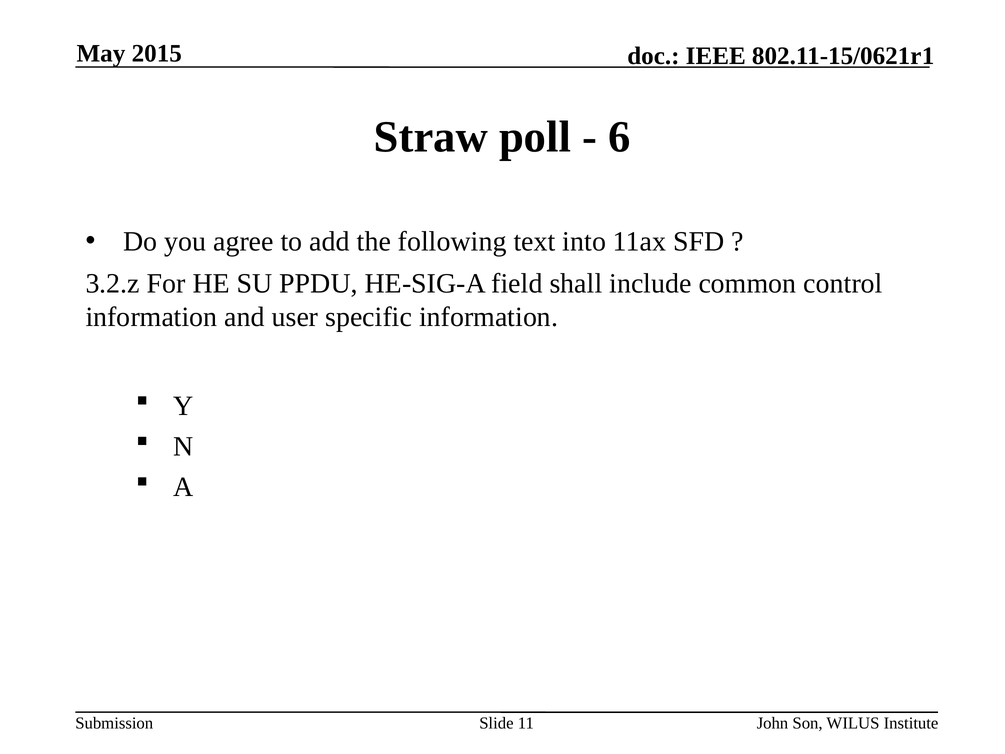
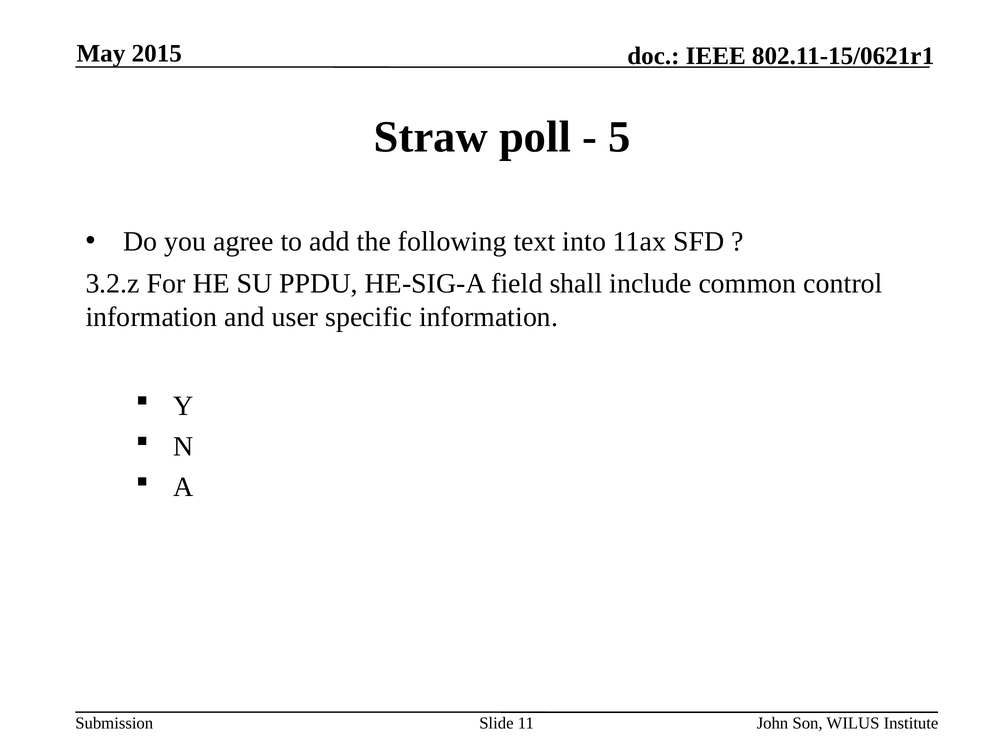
6: 6 -> 5 (619, 137)
